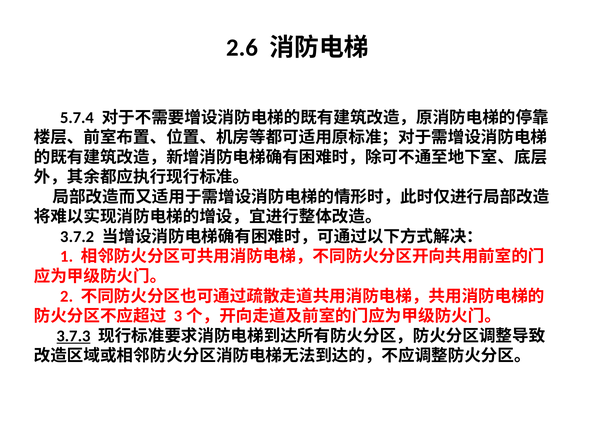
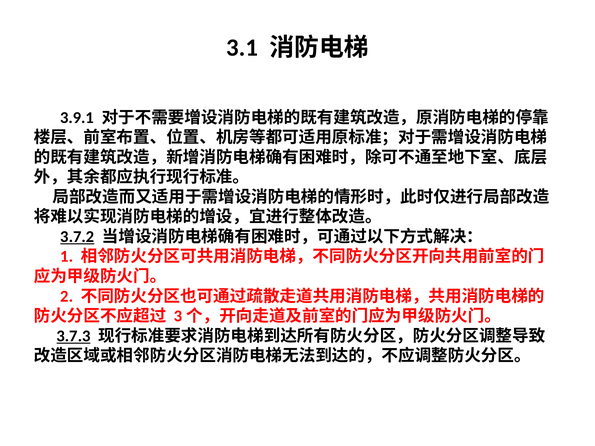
2.6: 2.6 -> 3.1 (242, 48)
5.7.4: 5.7.4 -> 3.9.1 (77, 118)
3.7.2 underline: none -> present (77, 237)
